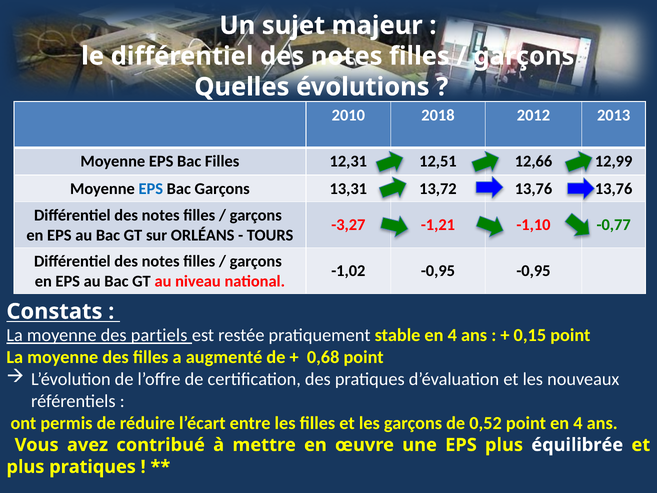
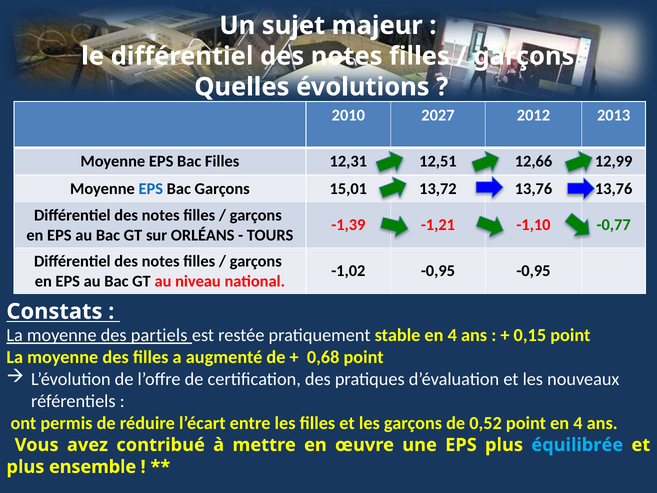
2018: 2018 -> 2027 (438, 115)
13,31: 13,31 -> 15,01 (348, 189)
-3,27: -3,27 -> -1,39 (348, 225)
équilibrée colour: white -> light blue (577, 445)
plus pratiques: pratiques -> ensemble (93, 467)
